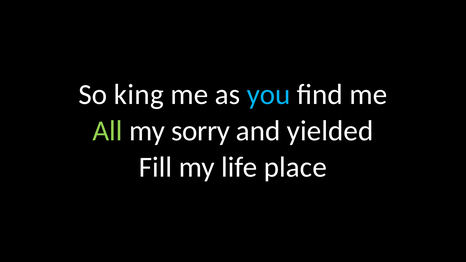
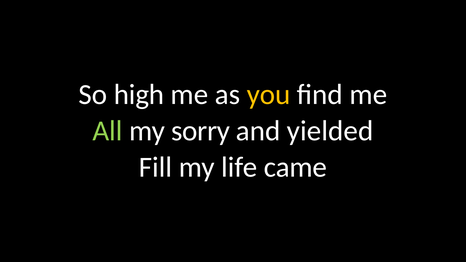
king: king -> high (139, 95)
you colour: light blue -> yellow (269, 95)
place: place -> came (296, 167)
